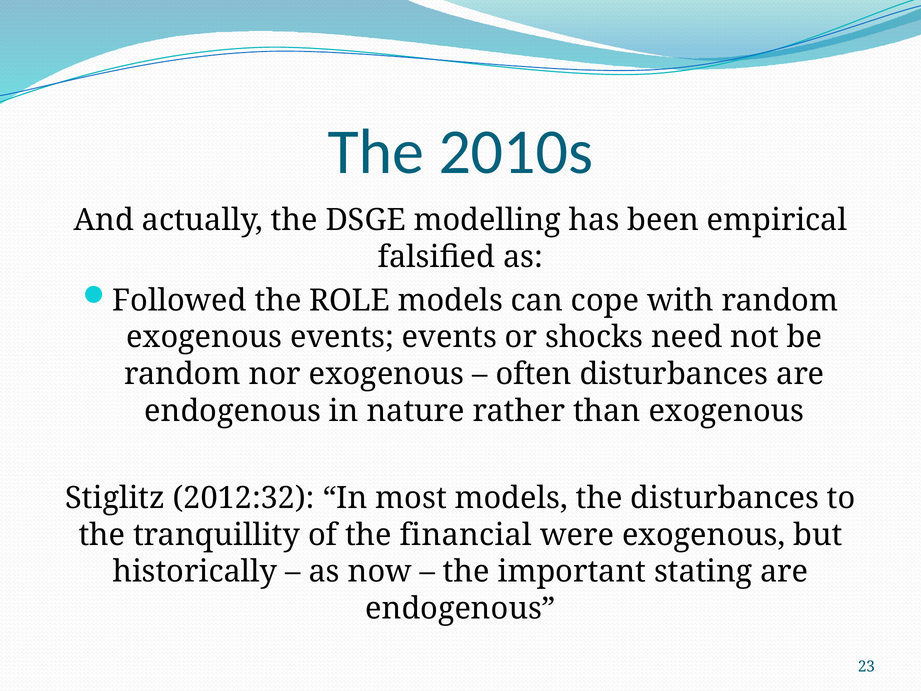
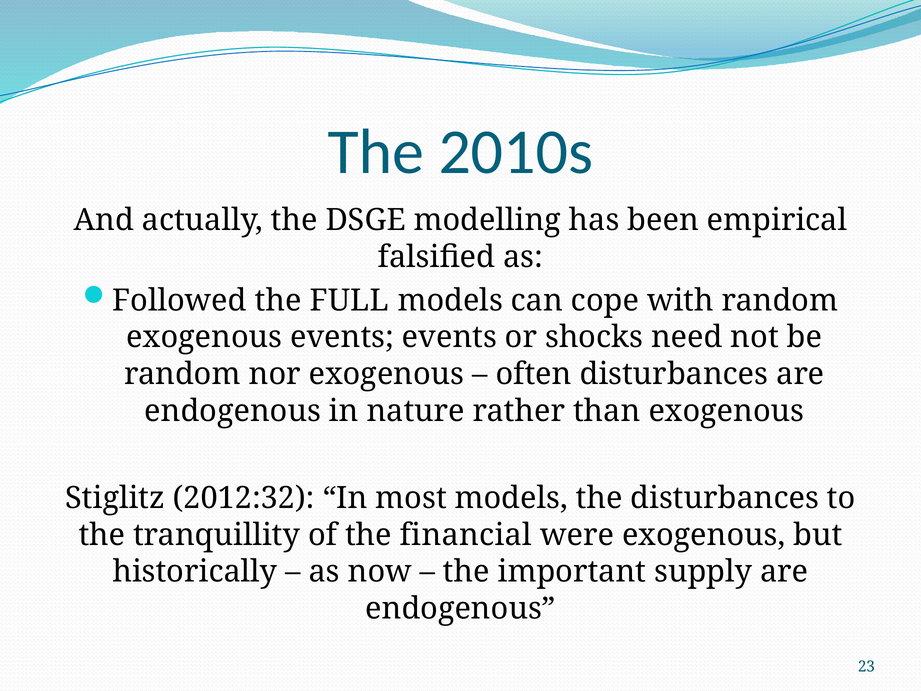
ROLE: ROLE -> FULL (349, 300)
stating: stating -> supply (703, 572)
